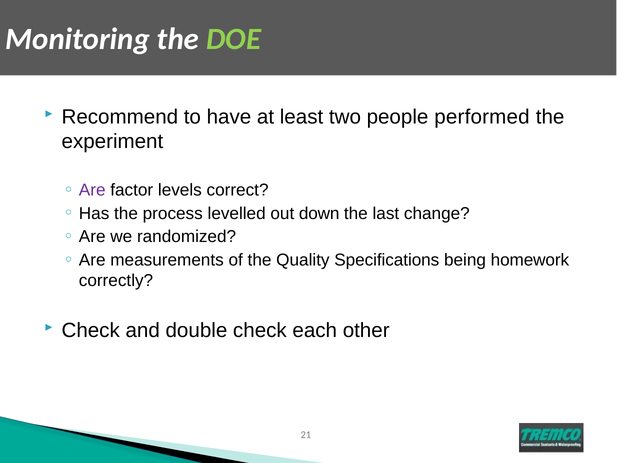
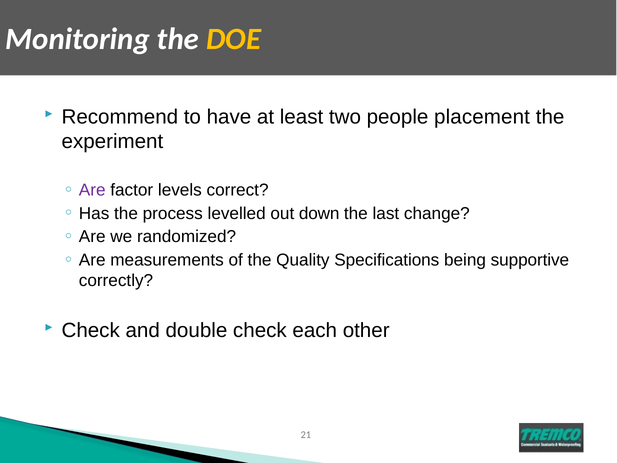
DOE colour: light green -> yellow (234, 39)
performed: performed -> placement (482, 117)
homework: homework -> supportive (530, 260)
